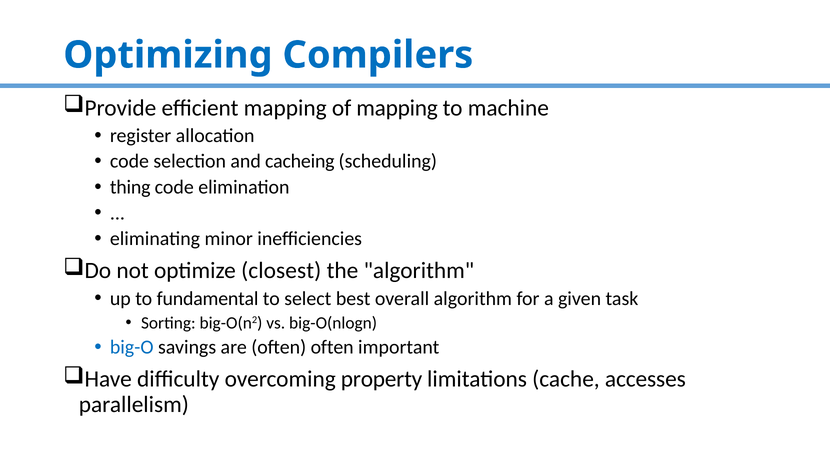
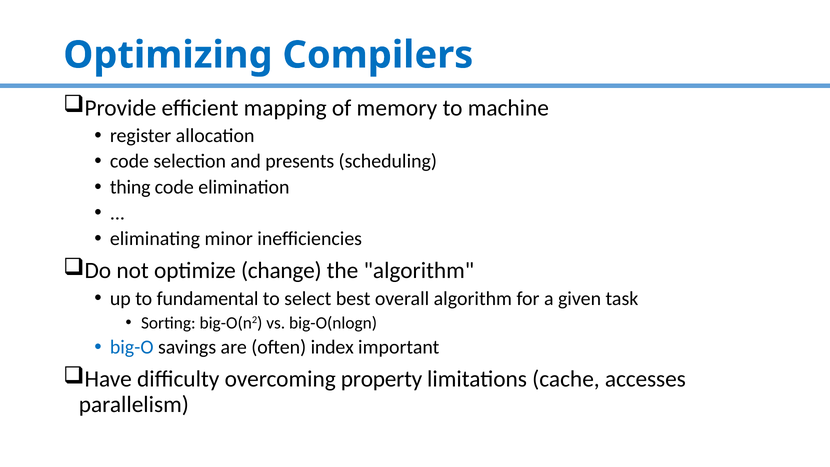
of mapping: mapping -> memory (397, 108)
cacheing: cacheing -> presents (300, 161)
closest: closest -> change (281, 271)
often often: often -> index (332, 347)
